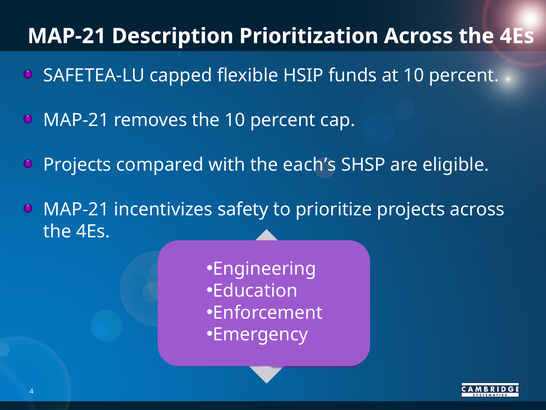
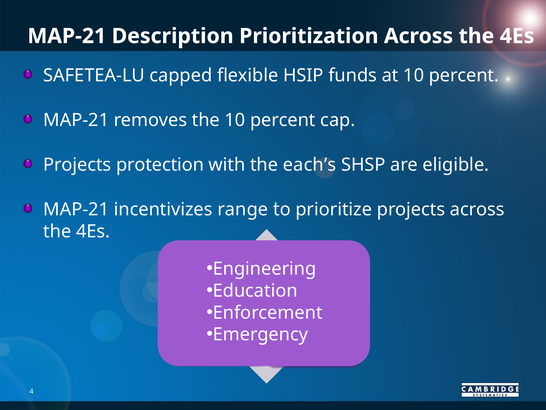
compared: compared -> protection (160, 165)
safety: safety -> range (243, 209)
